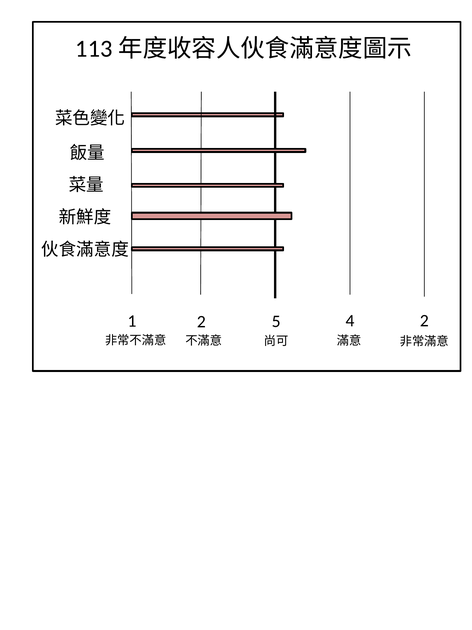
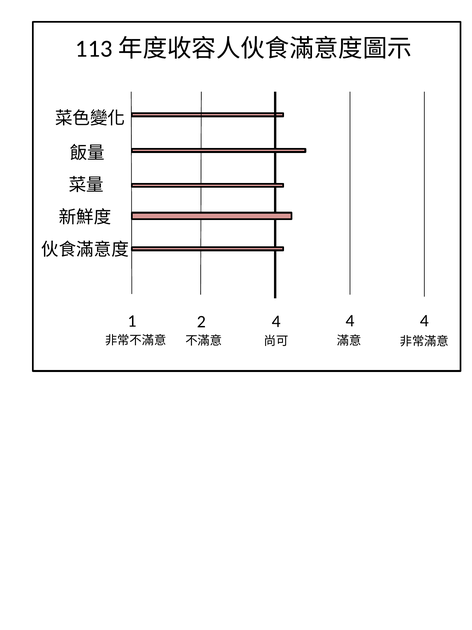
2 5: 5 -> 4 (276, 321)
2: 2 -> 4 (424, 320)
